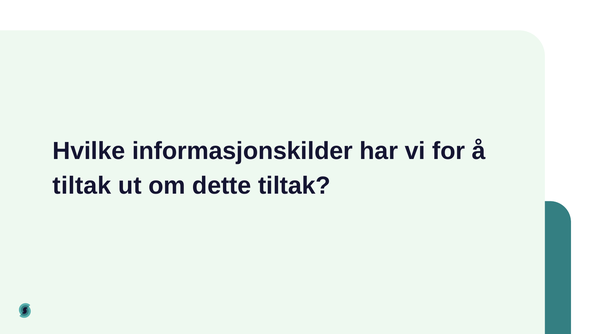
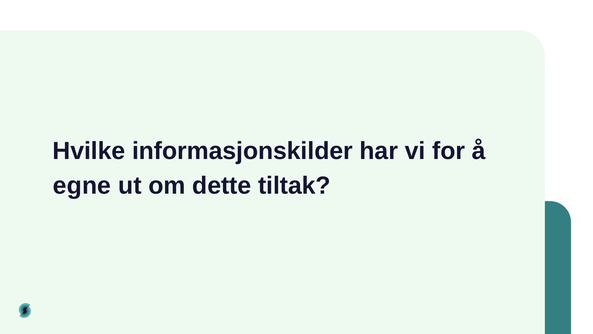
tiltak: tiltak -> egne (82, 185)
